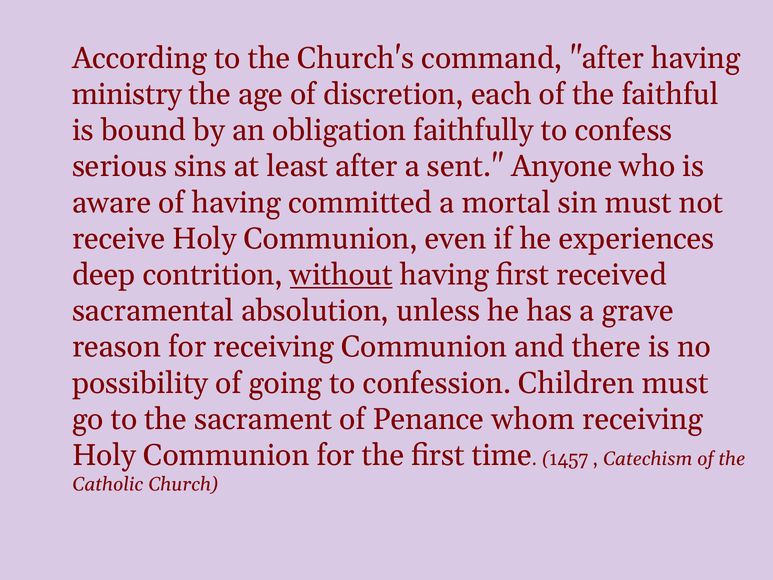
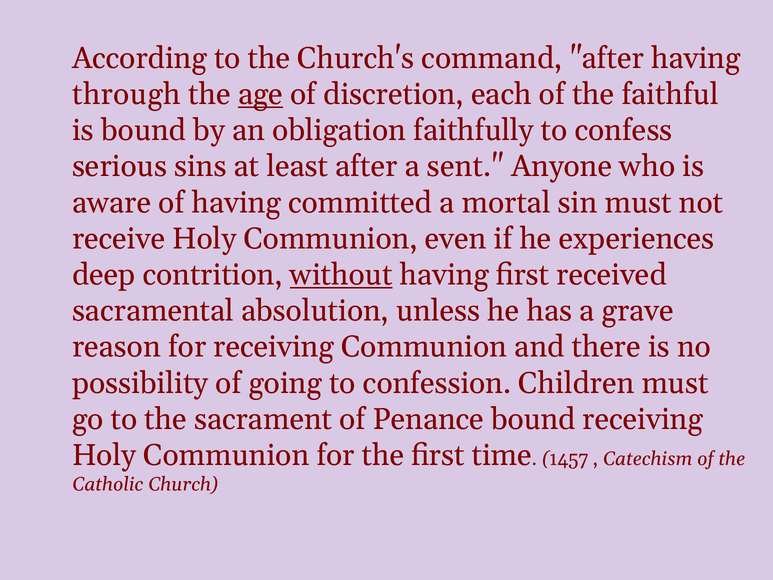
ministry: ministry -> through (127, 94)
age underline: none -> present (261, 94)
Penance whom: whom -> bound (533, 419)
